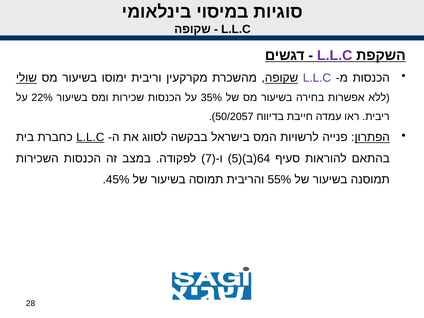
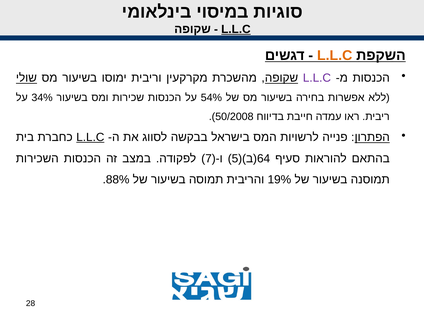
L.L.C underline: none -> present (236, 29)
L.L.C colour: purple -> orange (335, 56)
22%: 22% -> 34% (42, 98)
35%: 35% -> 54% (211, 98)
50/2057: 50/2057 -> 50/2008 (234, 117)
45%: 45% -> 88% (118, 180)
55%: 55% -> 19% (279, 180)
